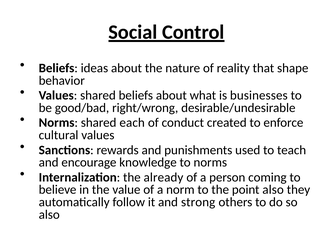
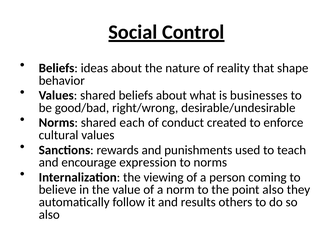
knowledge: knowledge -> expression (148, 162)
already: already -> viewing (164, 177)
strong: strong -> results (198, 202)
